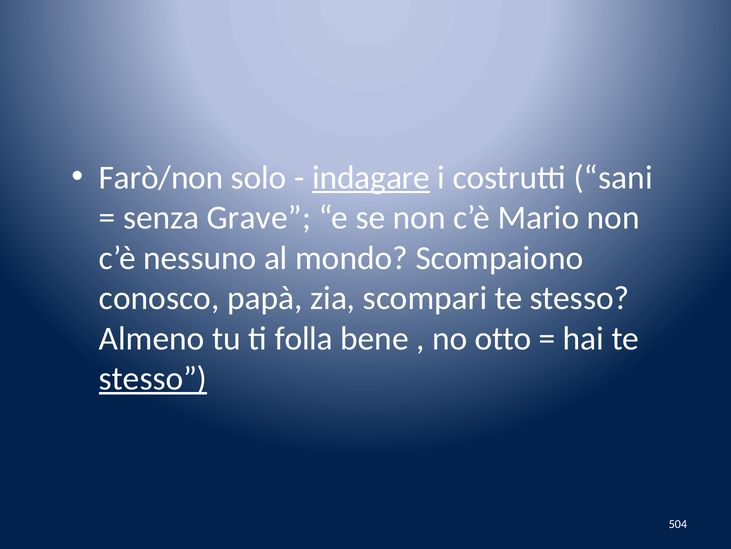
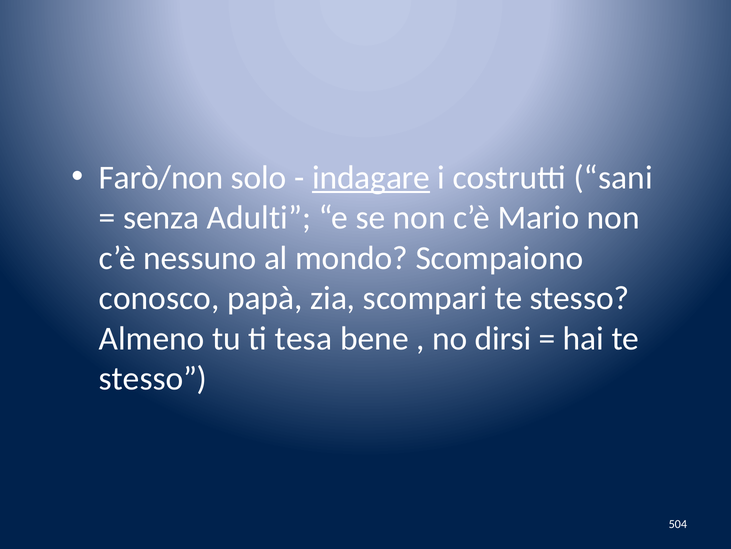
Grave: Grave -> Adulti (259, 217)
folla: folla -> tesa (304, 338)
otto: otto -> dirsi (503, 338)
stesso underline: present -> none (153, 378)
